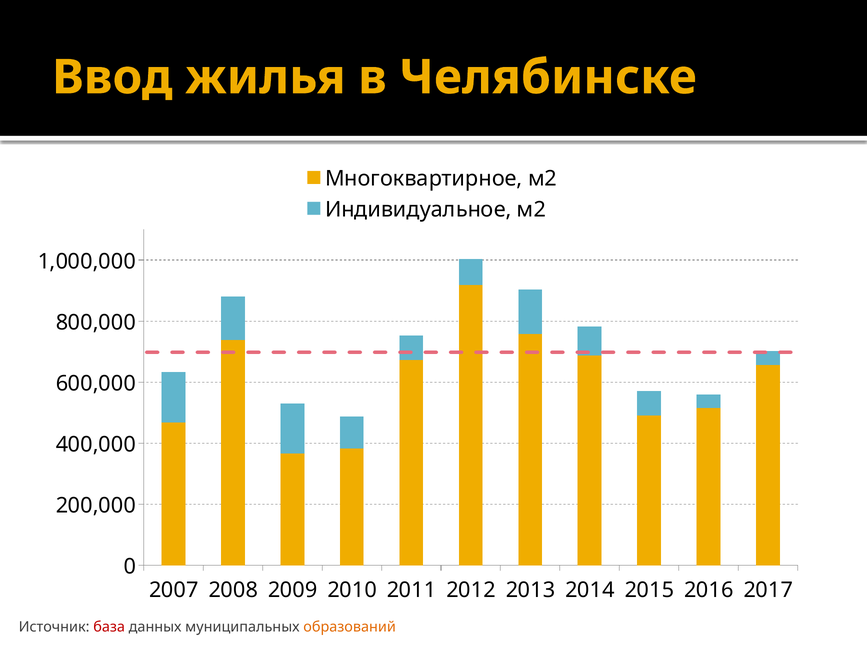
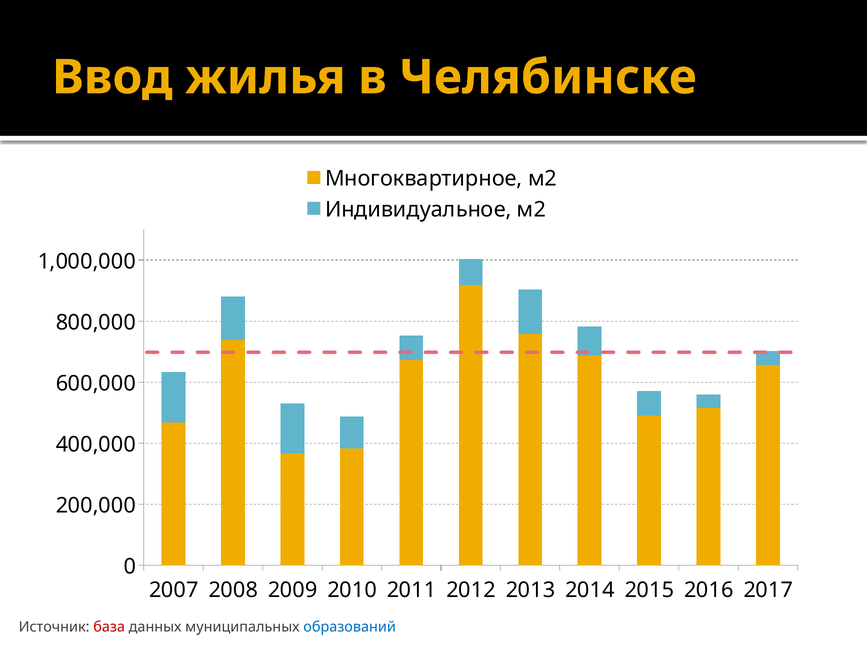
образований colour: orange -> blue (350, 627)
